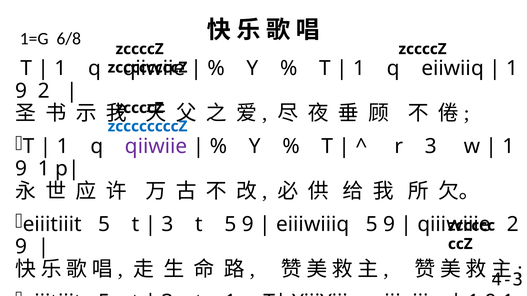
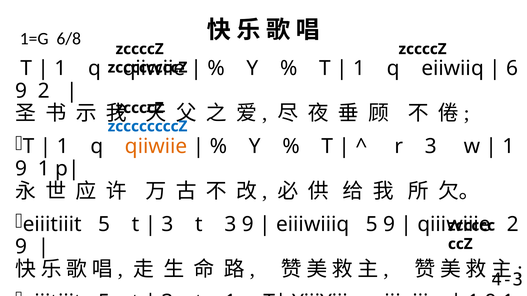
1: 1 -> 6 (512, 68)
qiiwiie colour: purple -> orange (156, 146)
t 5: 5 -> 3 (230, 224)
